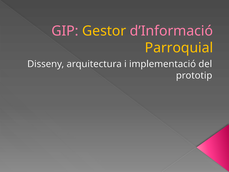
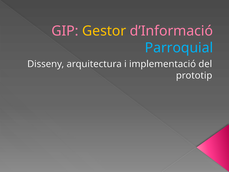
Parroquial colour: yellow -> light blue (179, 48)
